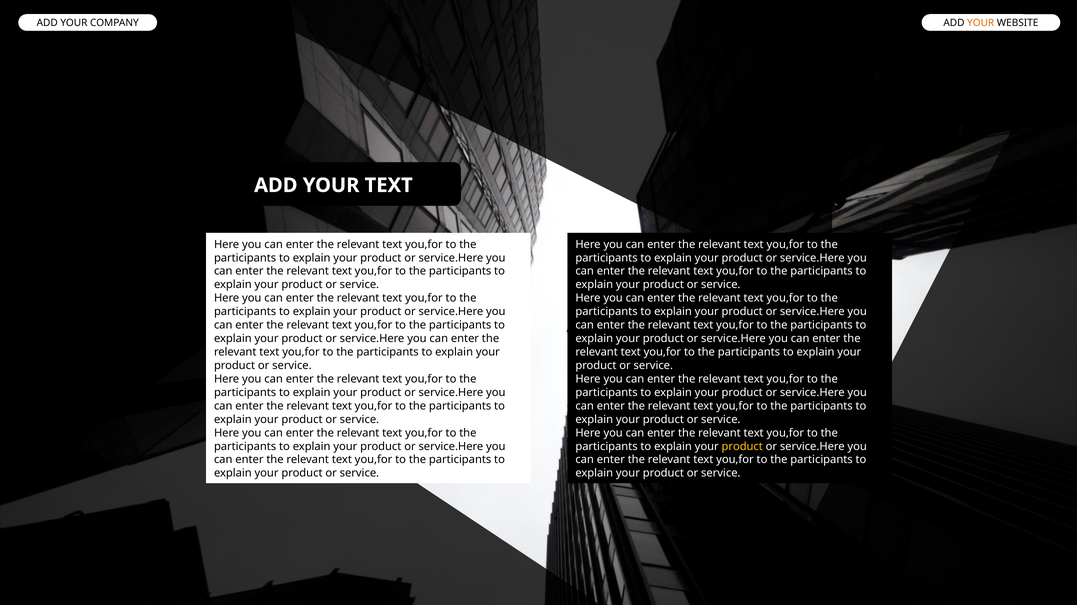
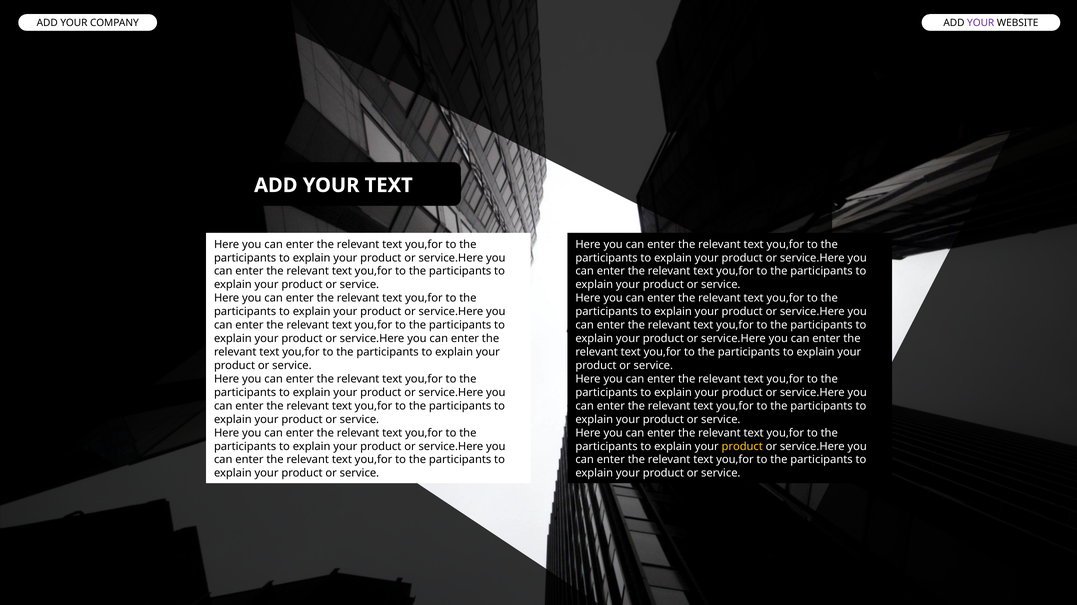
YOUR colour: orange -> purple (981, 23)
